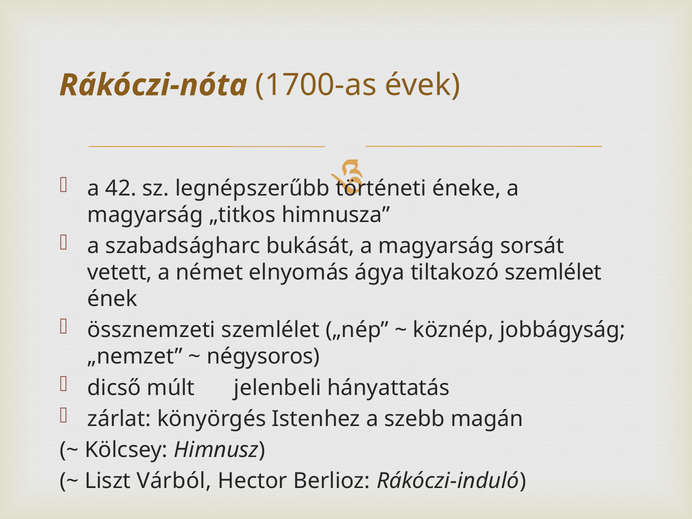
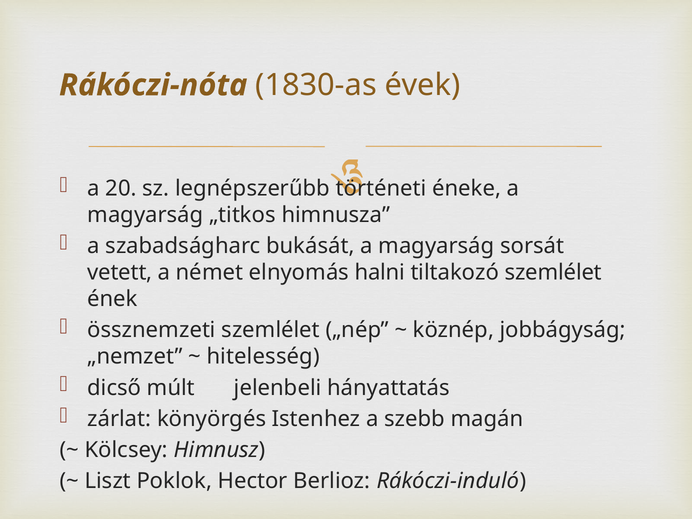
1700-as: 1700-as -> 1830-as (316, 85)
42: 42 -> 20 (121, 188)
ágya: ágya -> halni (380, 272)
négysoros: négysoros -> hitelesség (263, 357)
Várból: Várból -> Poklok (174, 481)
